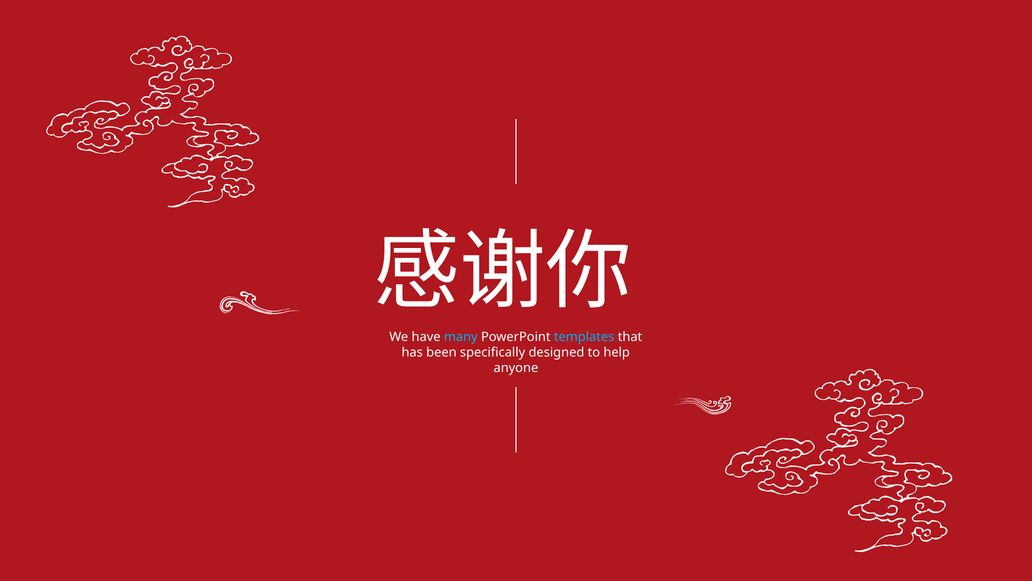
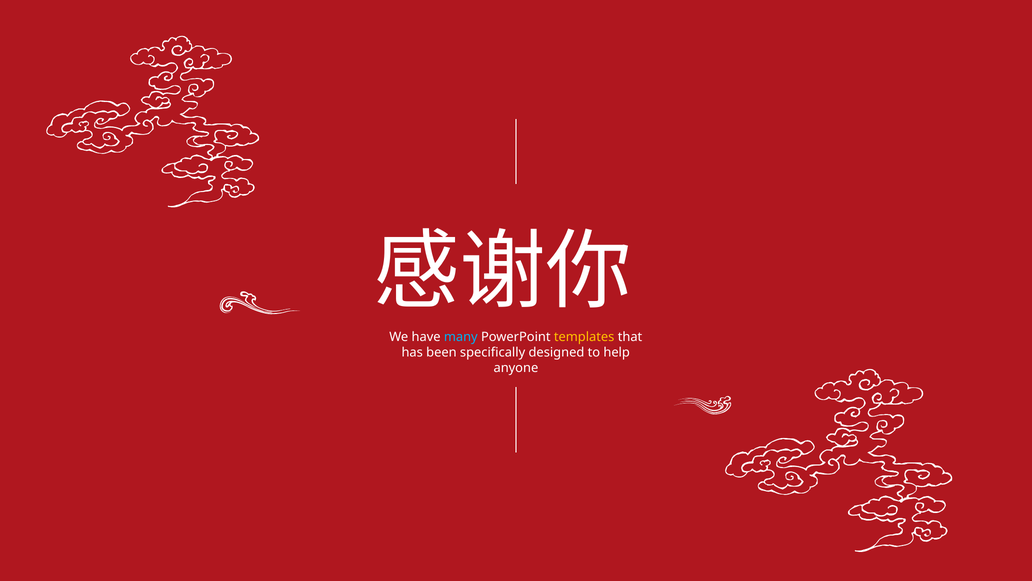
templates colour: light blue -> yellow (584, 337)
